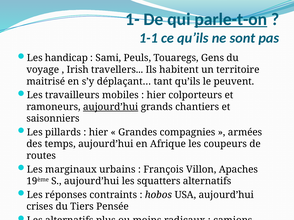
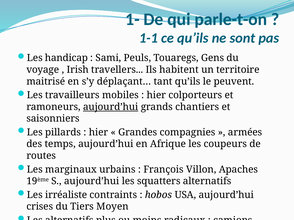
parle-t-on underline: present -> none (231, 19)
réponses: réponses -> irréaliste (66, 195)
Pensée: Pensée -> Moyen (113, 207)
